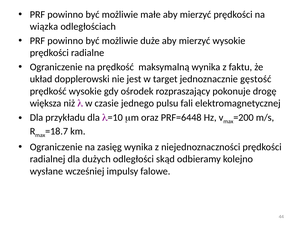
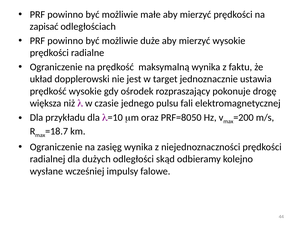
wiązka: wiązka -> zapisać (44, 27)
gęstość: gęstość -> ustawia (256, 79)
PRF=6448: PRF=6448 -> PRF=8050 (181, 117)
